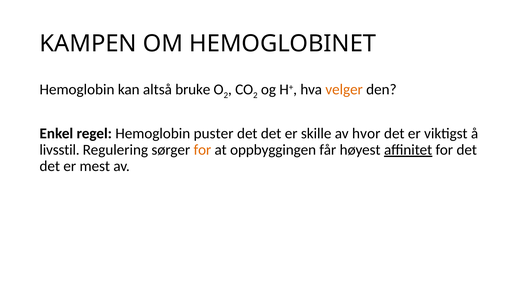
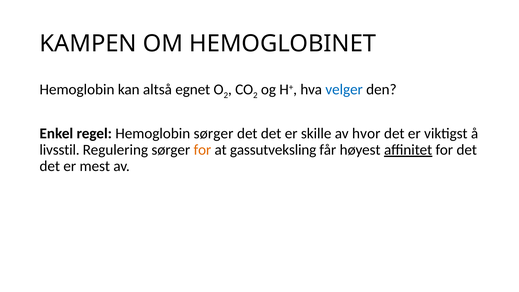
bruke: bruke -> egnet (193, 89)
velger colour: orange -> blue (344, 89)
Hemoglobin puster: puster -> sørger (214, 133)
oppbyggingen: oppbyggingen -> gassutveksling (273, 150)
